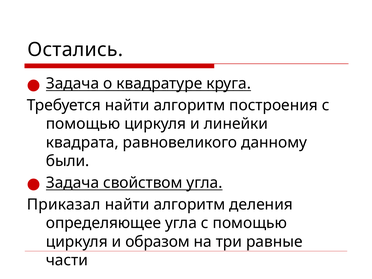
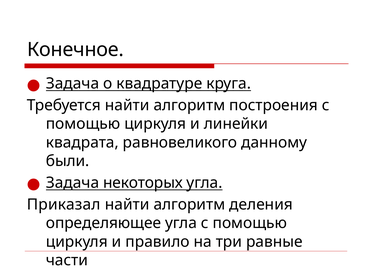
Остались: Остались -> Конечное (75, 50)
свойством: свойством -> некоторых (143, 183)
образом: образом -> правило (158, 242)
